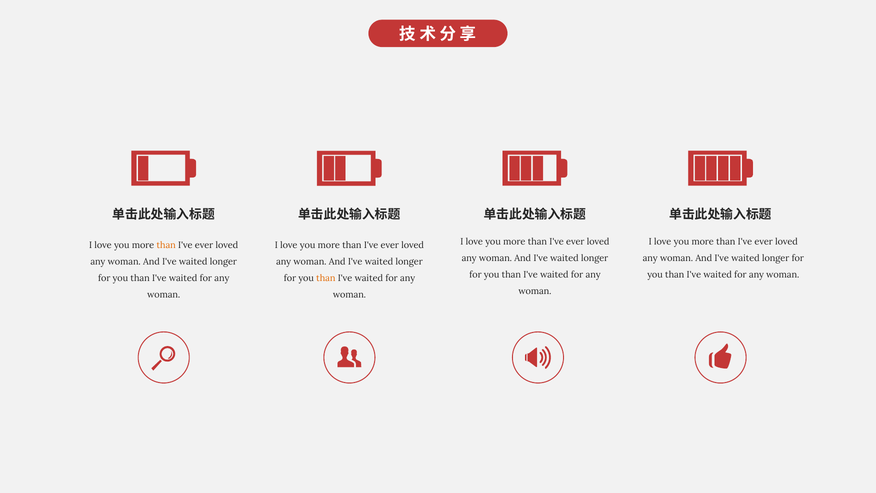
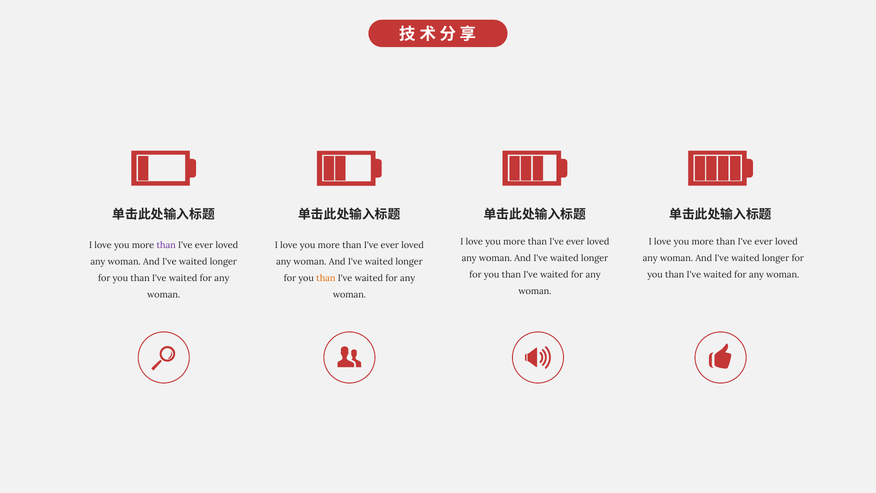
than colour: orange -> purple (166, 245)
